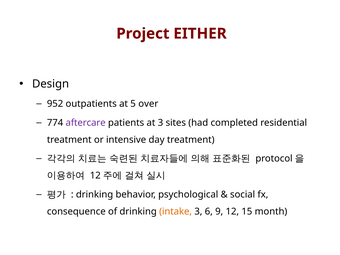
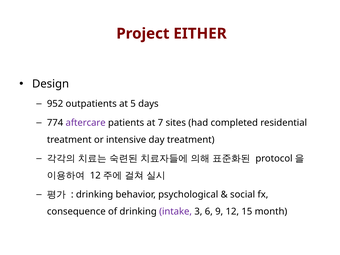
over: over -> days (148, 104)
at 3: 3 -> 7 (160, 123)
intake colour: orange -> purple (176, 211)
